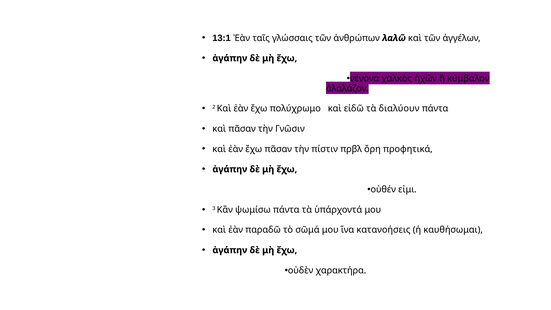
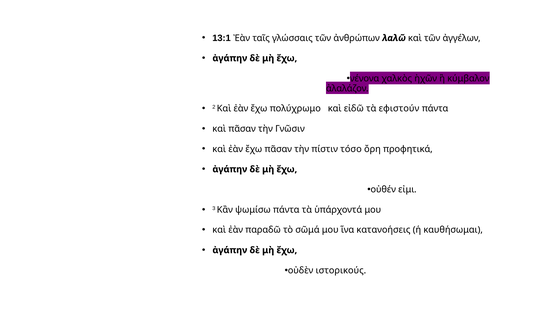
διαλύουν: διαλύουν -> εφιστούν (399, 109)
πρβλ: πρβλ -> τόσο (351, 149)
χαρακτήρα: χαρακτήρα -> ιστορικούς (341, 270)
